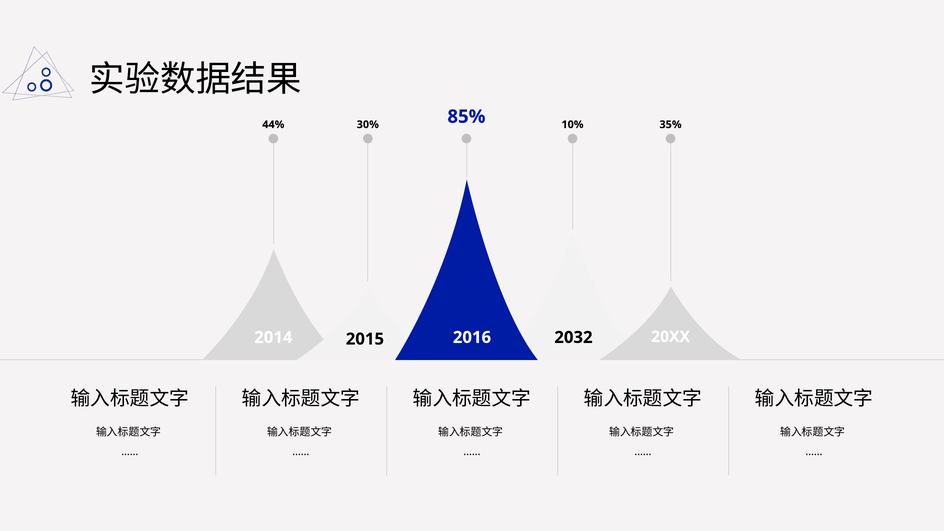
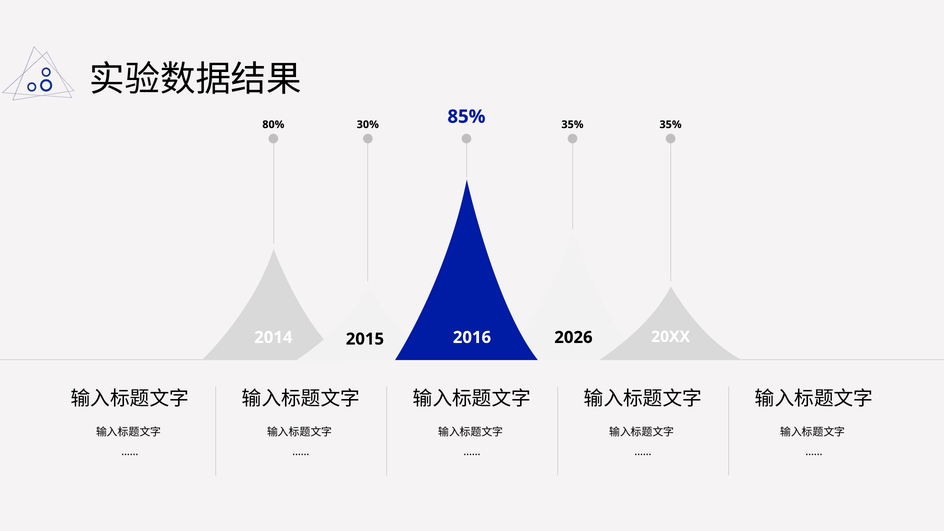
44%: 44% -> 80% (273, 125)
30% 10%: 10% -> 35% (573, 125)
2032: 2032 -> 2026 (573, 337)
